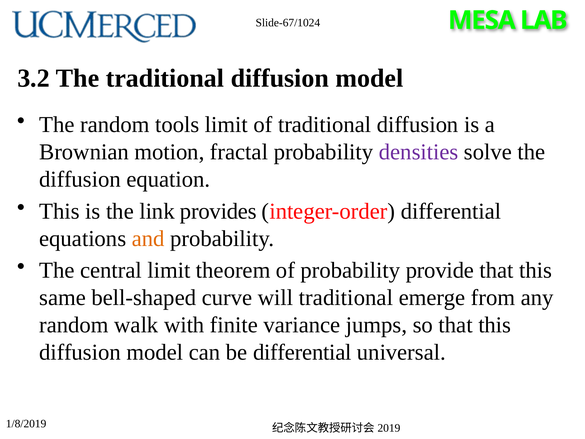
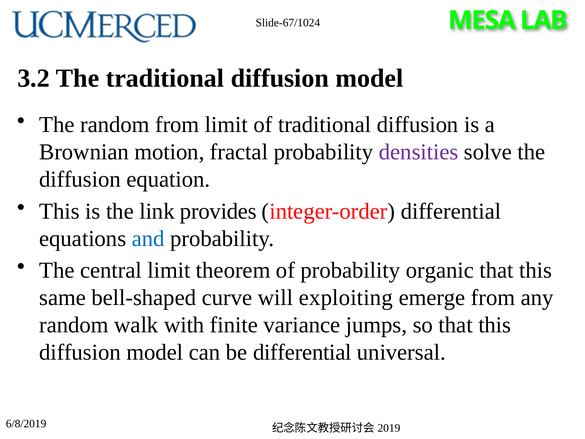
random tools: tools -> from (177, 125)
and colour: orange -> blue (148, 238)
provide: provide -> organic (440, 270)
will traditional: traditional -> exploiting (346, 298)
1/8/2019: 1/8/2019 -> 6/8/2019 (26, 423)
